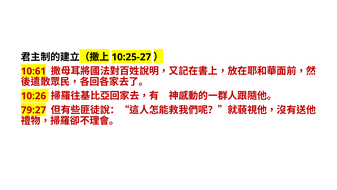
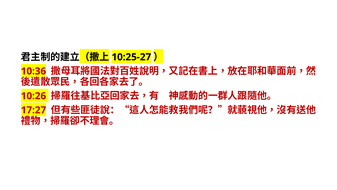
10:61: 10:61 -> 10:36 (33, 71)
79:27: 79:27 -> 17:27 (33, 110)
